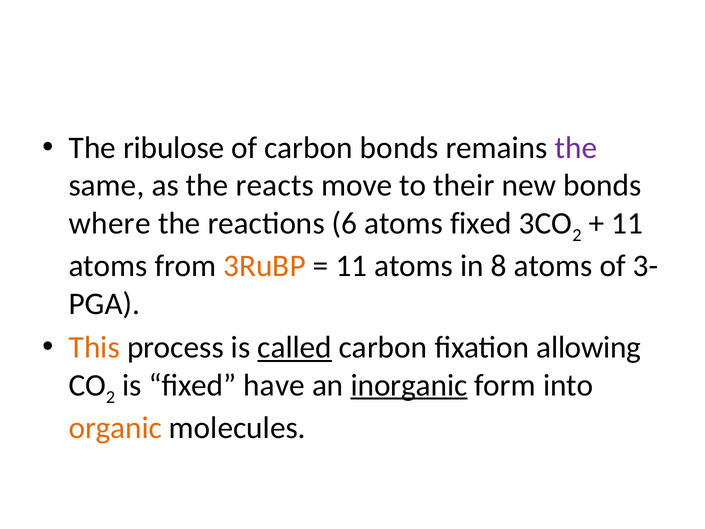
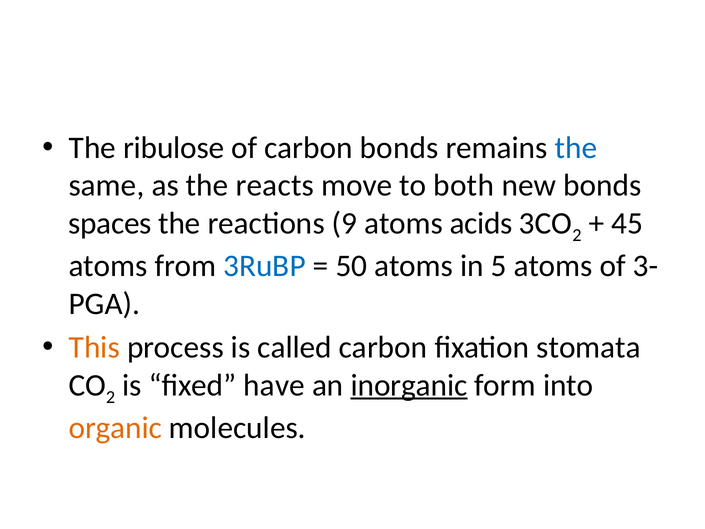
the colour: purple -> blue (576, 148)
their: their -> both (464, 186)
where: where -> spaces (110, 223)
6: 6 -> 9 (344, 223)
atoms fixed: fixed -> acids (481, 223)
11: 11 -> 45 (627, 223)
3RuBP colour: orange -> blue (264, 266)
11: 11 -> 50 (351, 266)
8: 8 -> 5 (499, 266)
called underline: present -> none (295, 347)
allowing: allowing -> stomata (589, 347)
